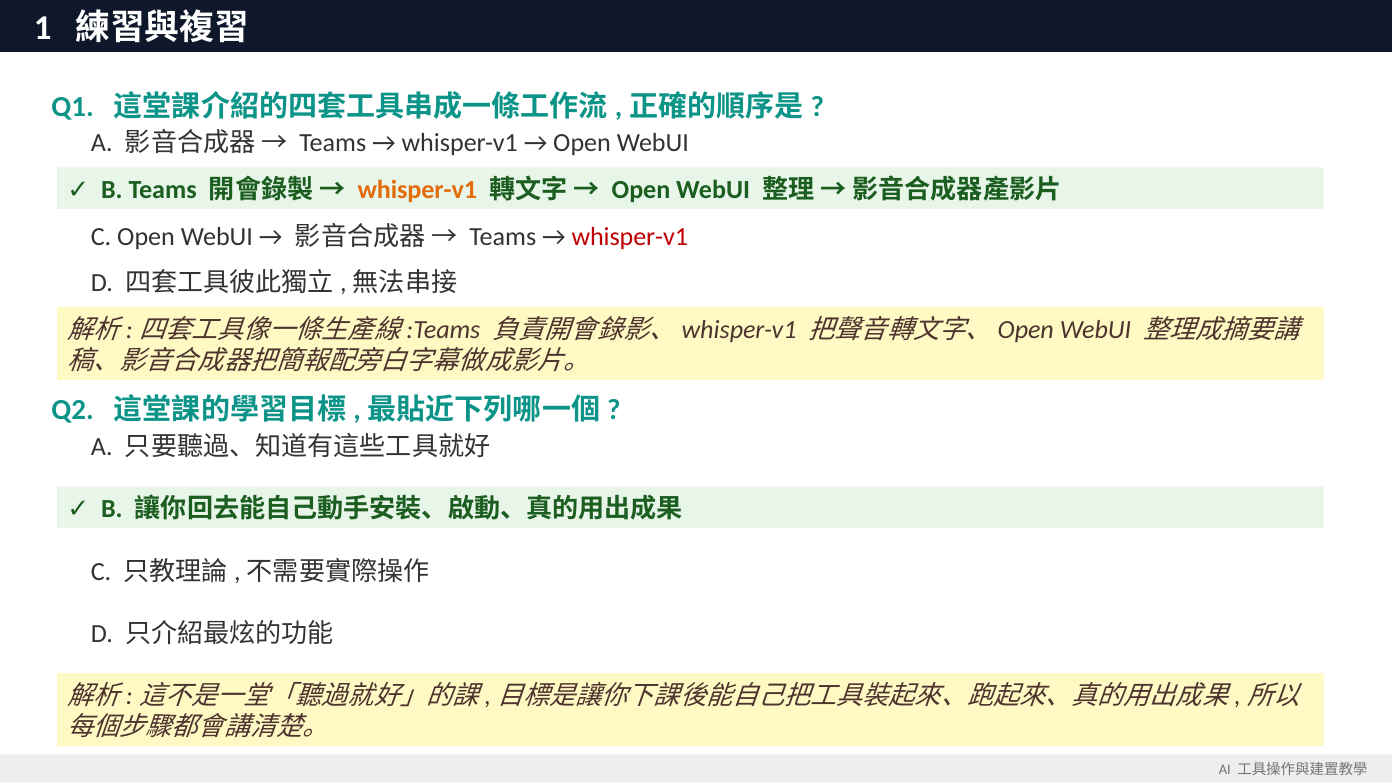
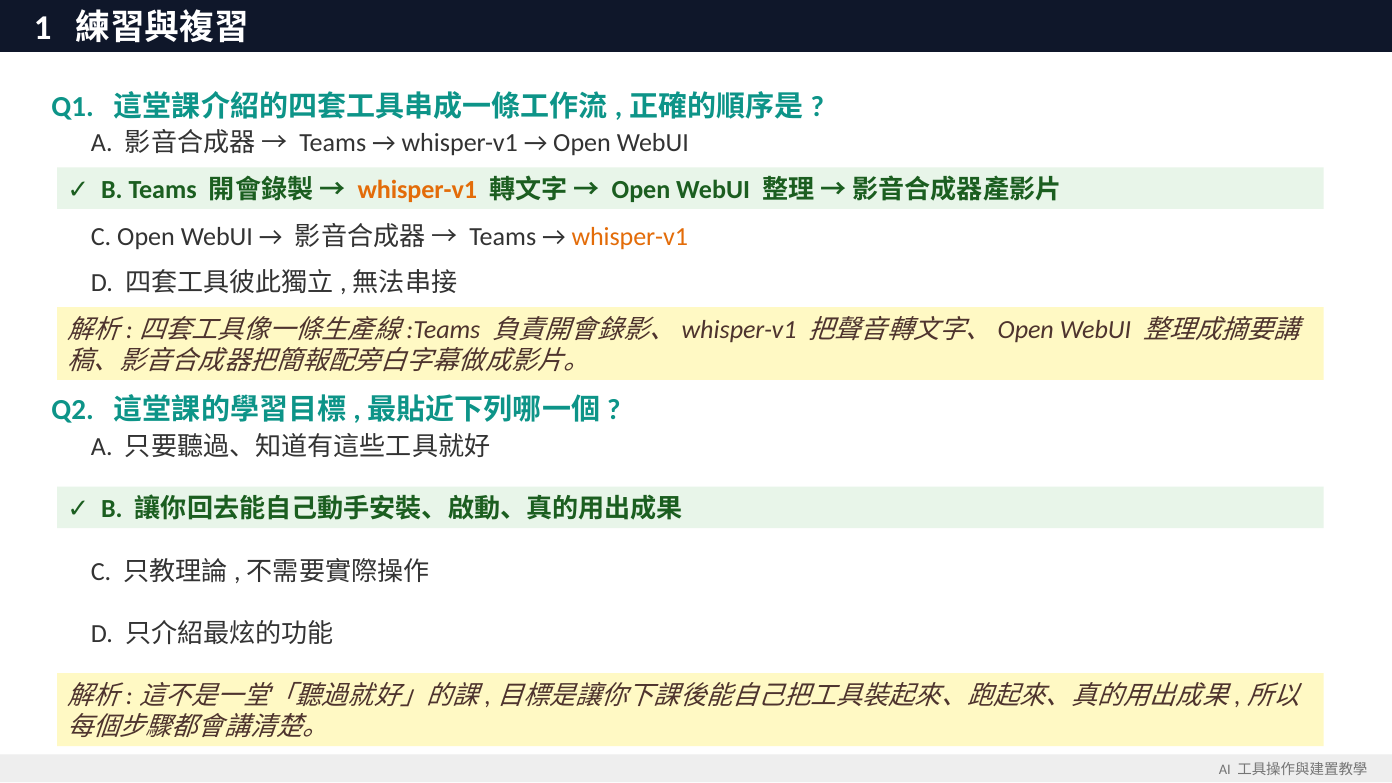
whisper-v1 colour: red -> orange (630, 237)
